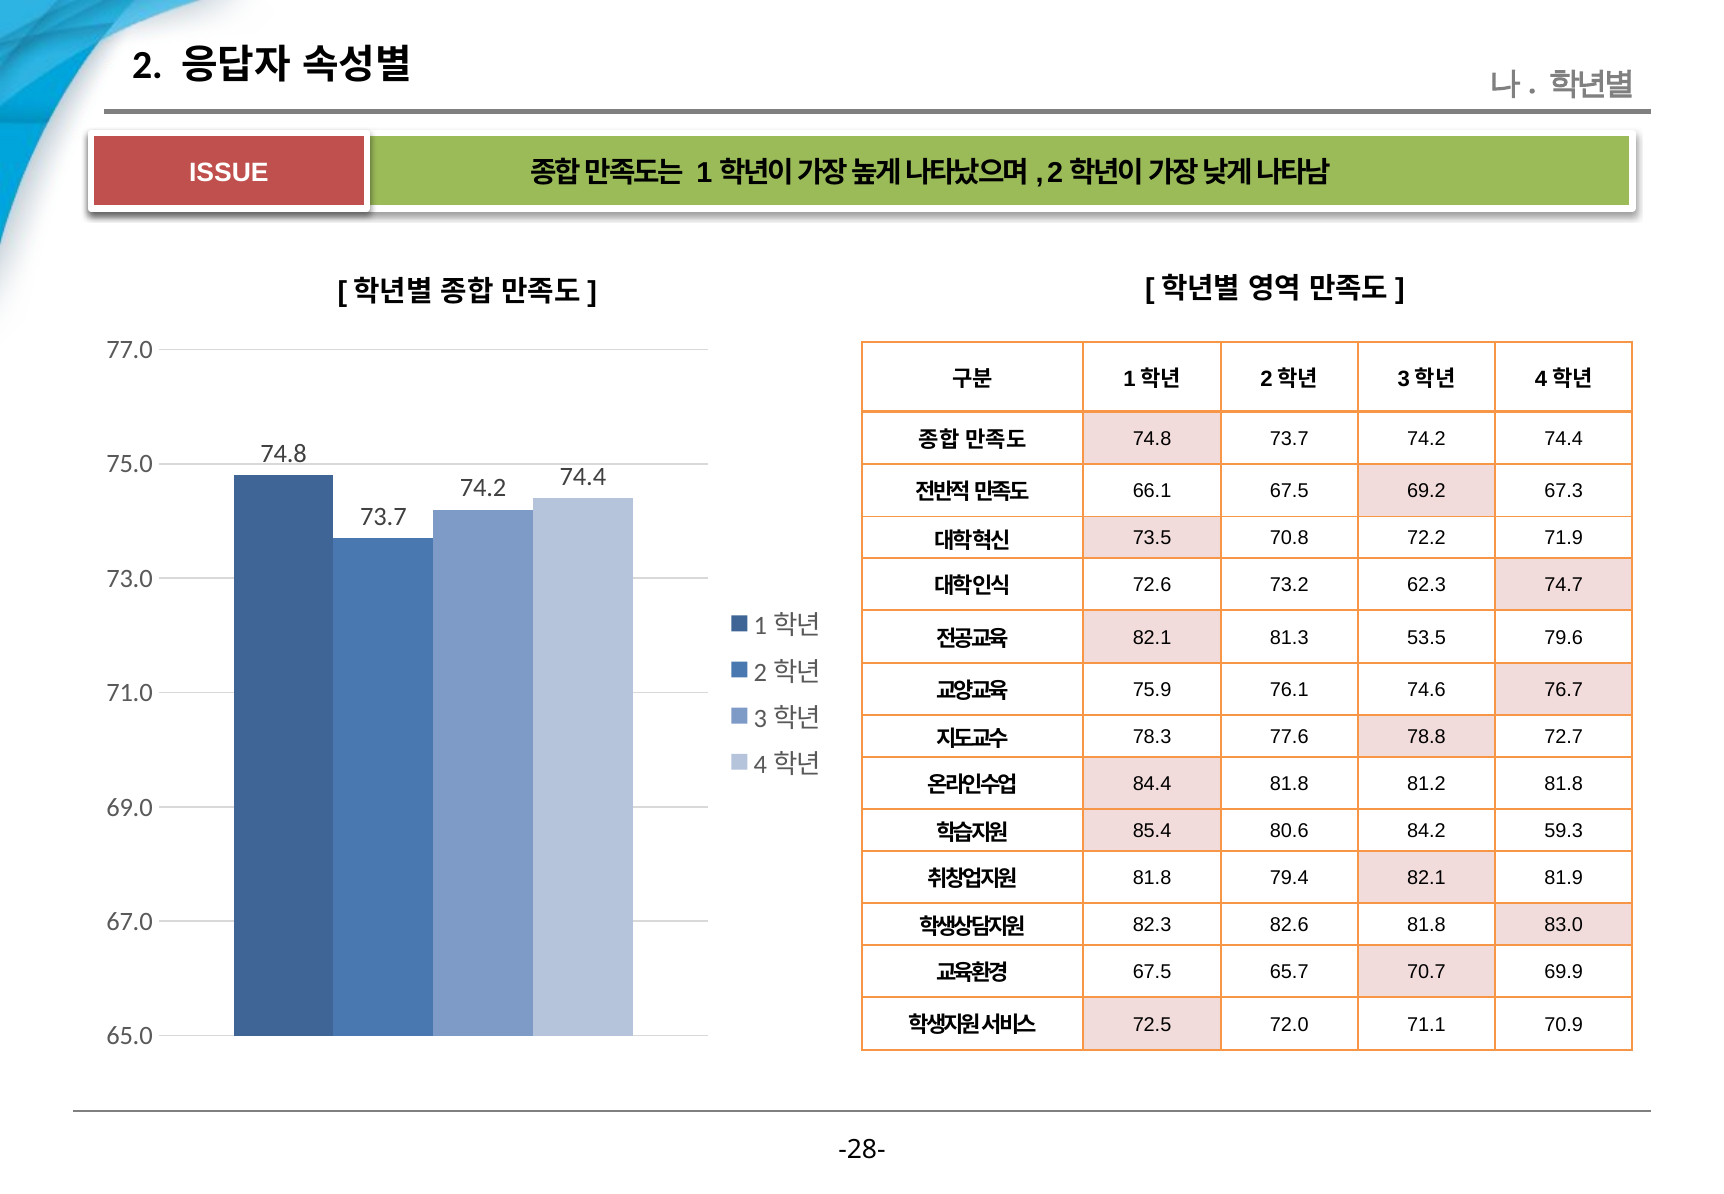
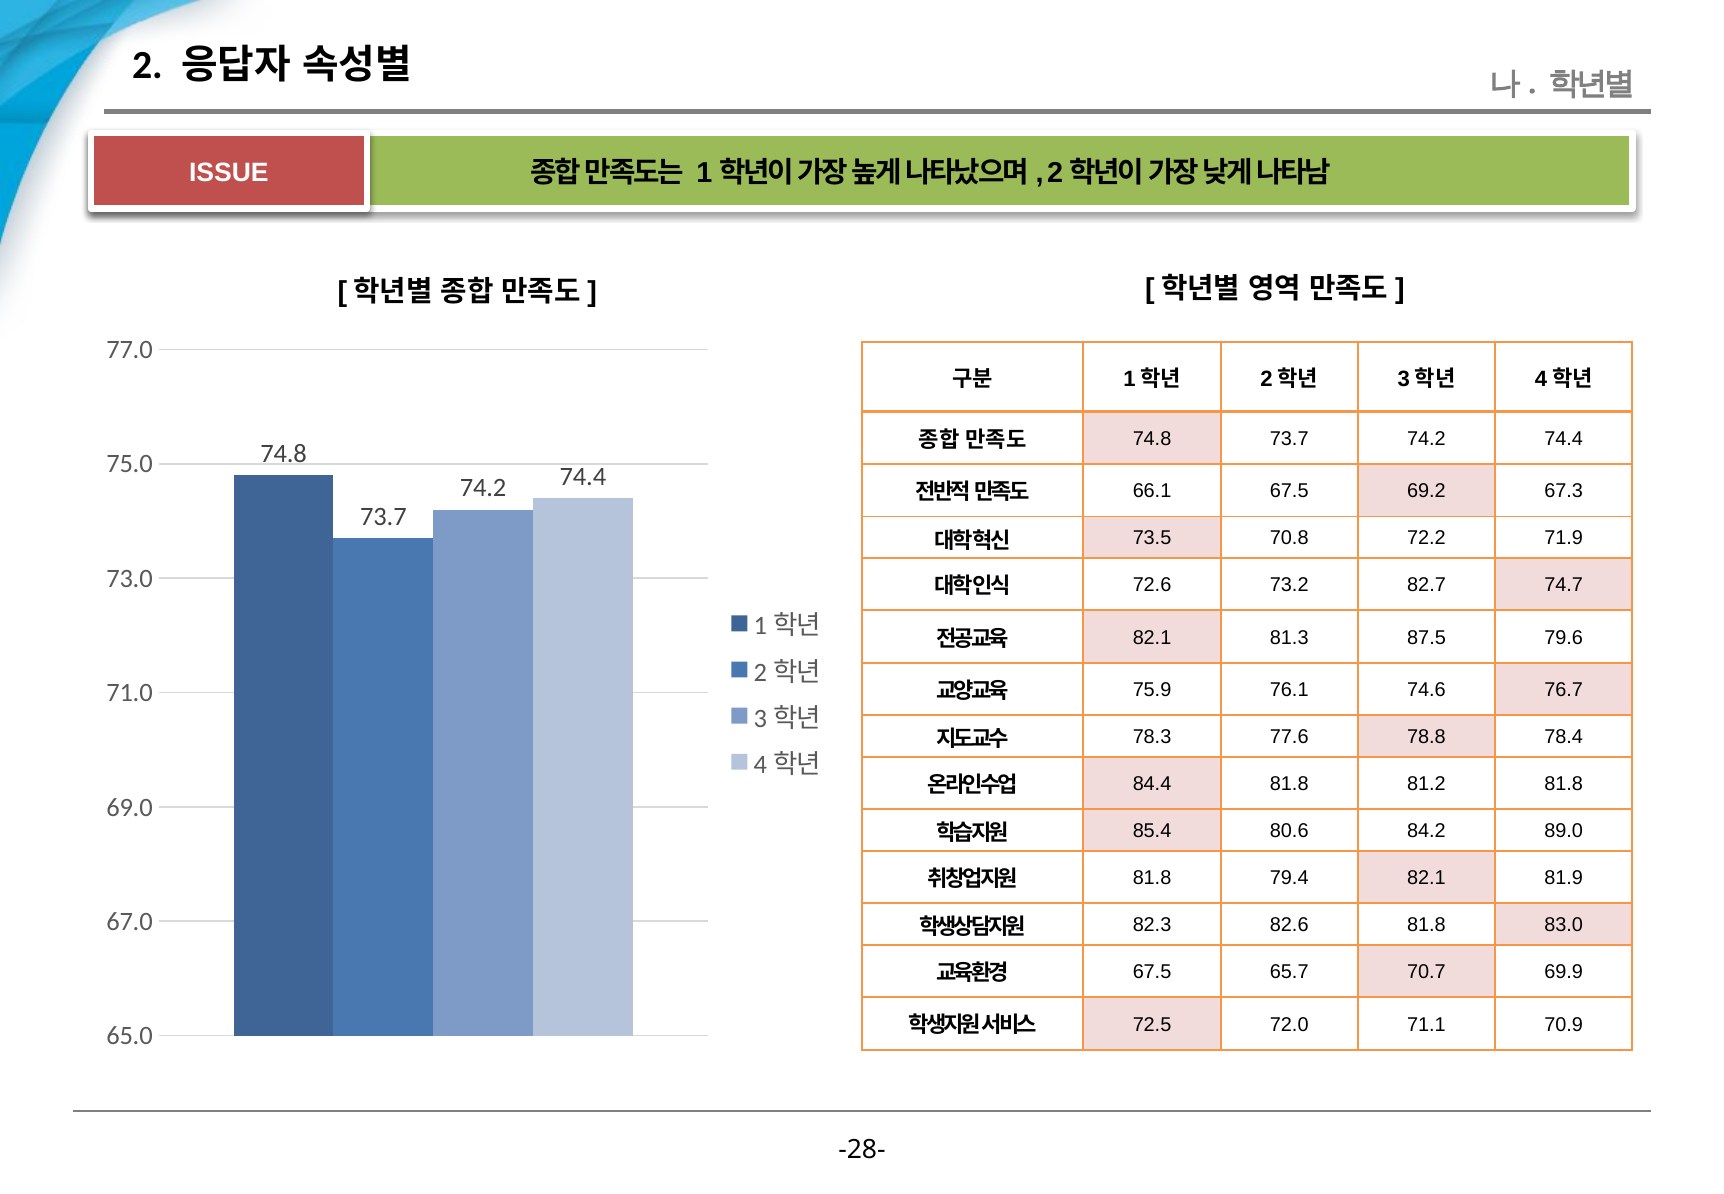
62.3: 62.3 -> 82.7 (1426, 585)
53.5: 53.5 -> 87.5 (1426, 637)
72.7: 72.7 -> 78.4 (1564, 737)
59.3: 59.3 -> 89.0 (1564, 831)
